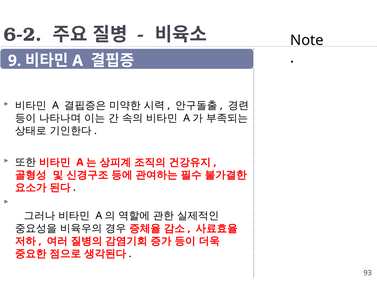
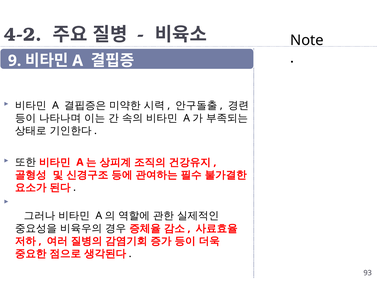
6-2: 6-2 -> 4-2 (23, 35)
